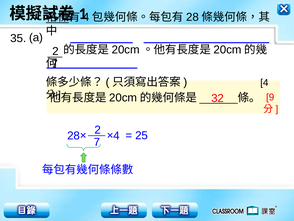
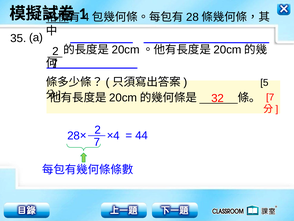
4: 4 -> 5 (264, 82)
9: 9 -> 7 (270, 97)
25: 25 -> 44 (142, 135)
